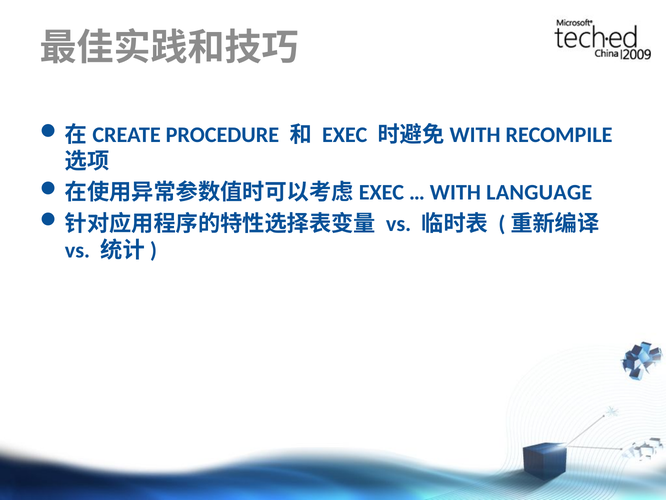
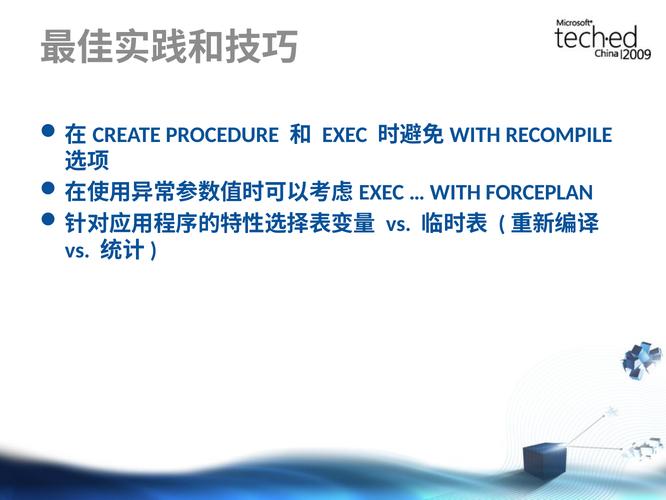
LANGUAGE: LANGUAGE -> FORCEPLAN (539, 192)
